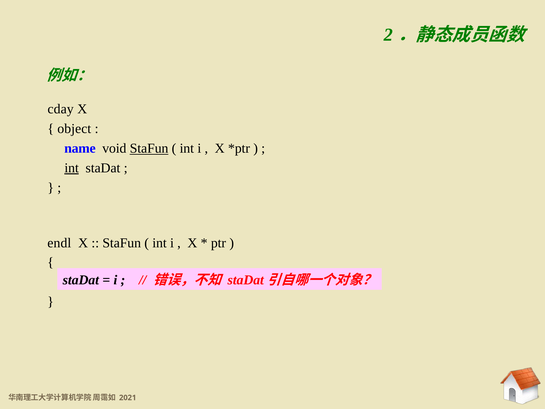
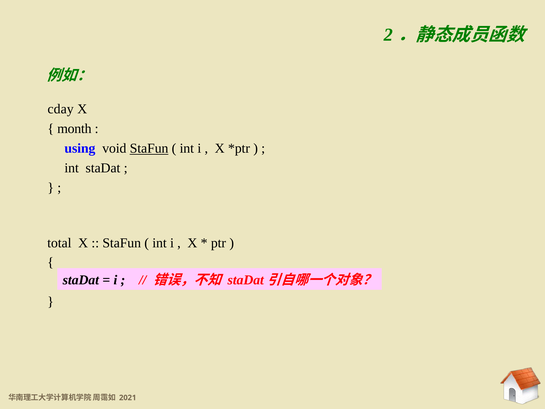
object: object -> month (74, 129)
name: name -> using (80, 148)
int underline: present -> none (72, 168)
endl: endl -> total (59, 243)
